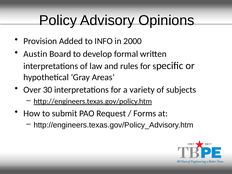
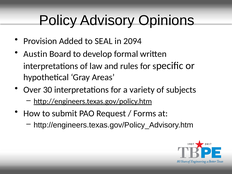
INFO: INFO -> SEAL (104, 41)
2000: 2000 -> 2094 (133, 41)
